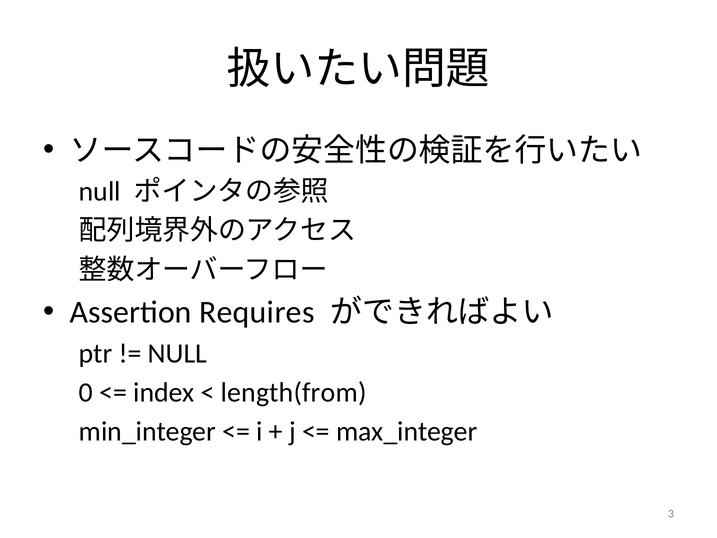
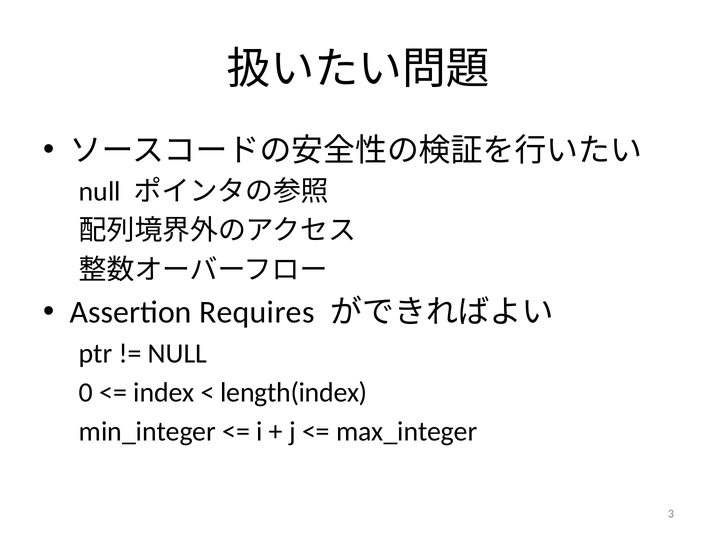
length(from: length(from -> length(index (294, 392)
